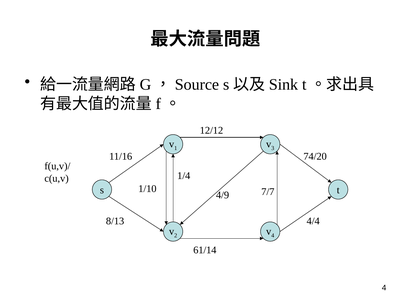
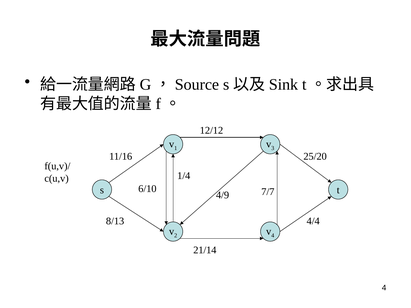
74/20: 74/20 -> 25/20 (315, 156)
1/10: 1/10 -> 6/10 (147, 189)
61/14: 61/14 -> 21/14 (205, 250)
